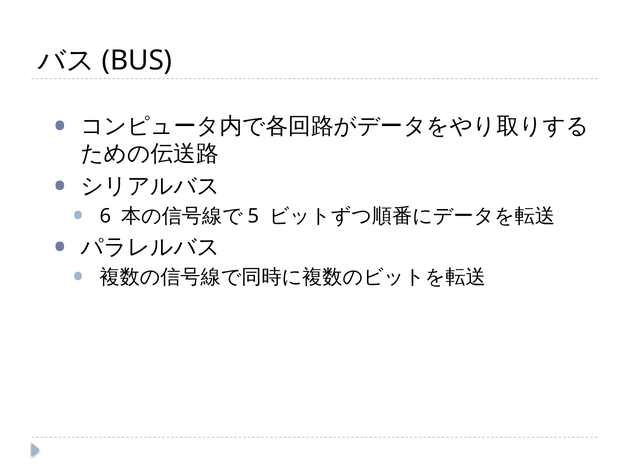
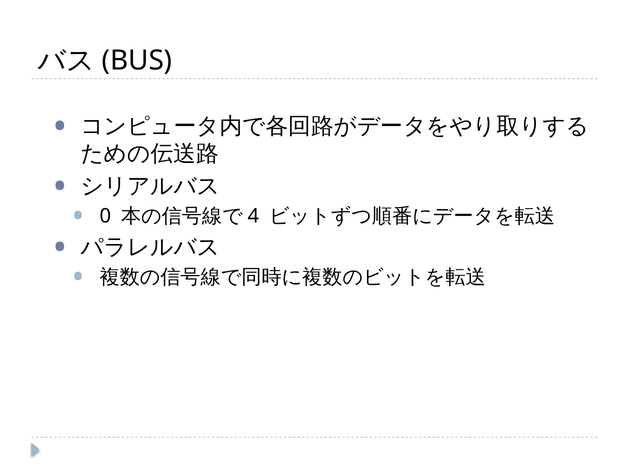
6: 6 -> 0 (105, 216)
5: 5 -> 4 (253, 216)
